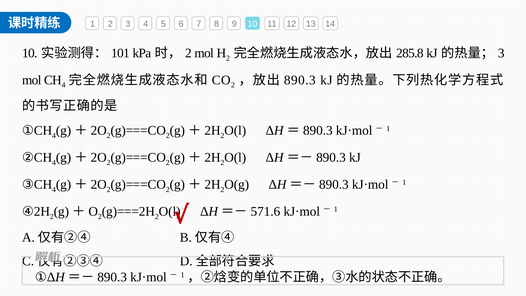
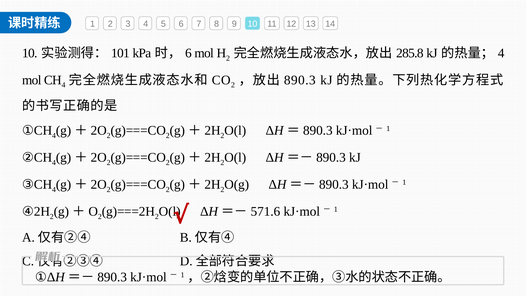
2: 2 -> 6 (188, 53)
3: 3 -> 4 (501, 53)
